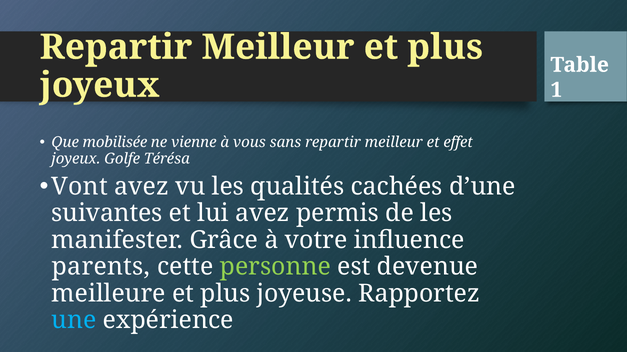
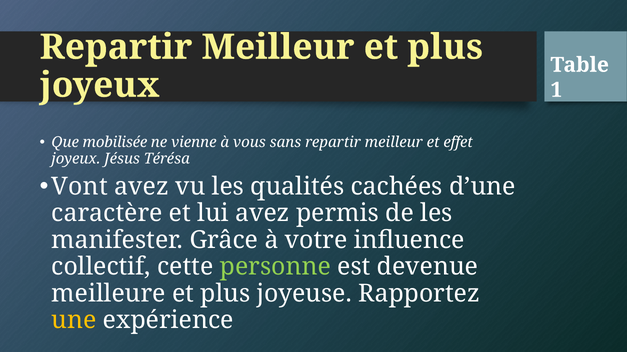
Golfe: Golfe -> Jésus (122, 159)
suivantes: suivantes -> caractère (107, 214)
parents: parents -> collectif (101, 267)
une colour: light blue -> yellow (74, 321)
